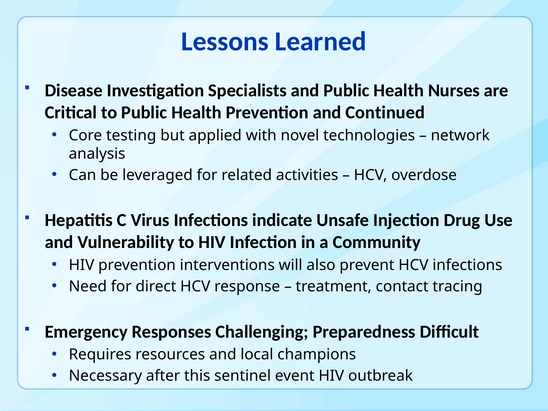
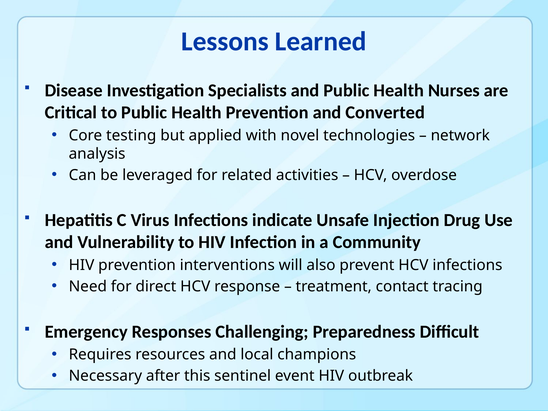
Continued: Continued -> Converted (385, 112)
